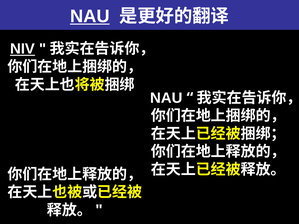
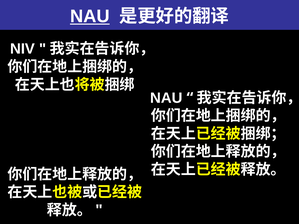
NIV underline: present -> none (22, 49)
